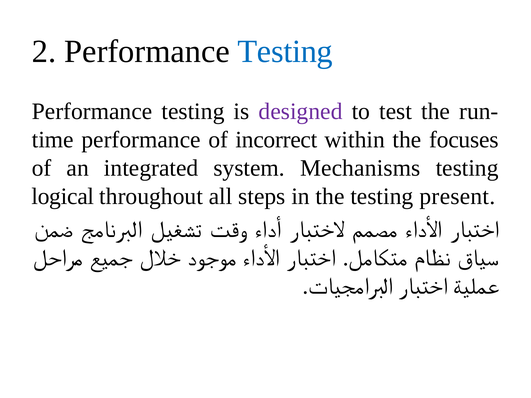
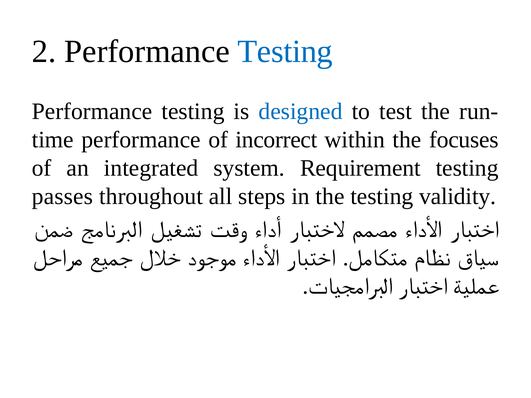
designed colour: purple -> blue (301, 111)
Mechanisms: Mechanisms -> Requirement (360, 168)
logical: logical -> passes (63, 196)
present: present -> validity (458, 196)
